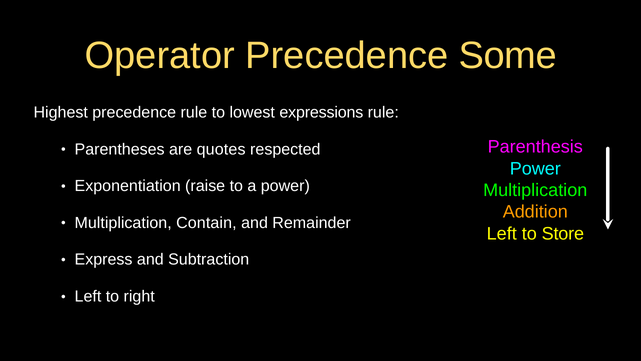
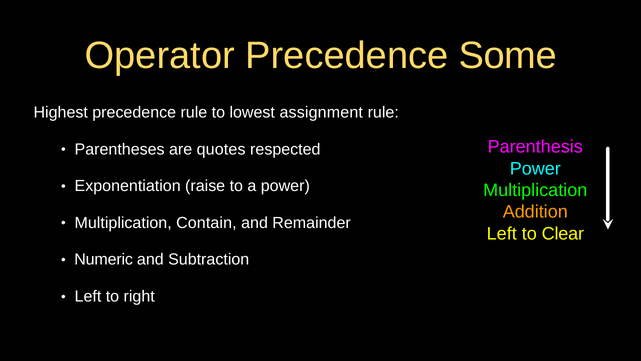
expressions: expressions -> assignment (321, 112)
Store: Store -> Clear (563, 233)
Express: Express -> Numeric (104, 259)
